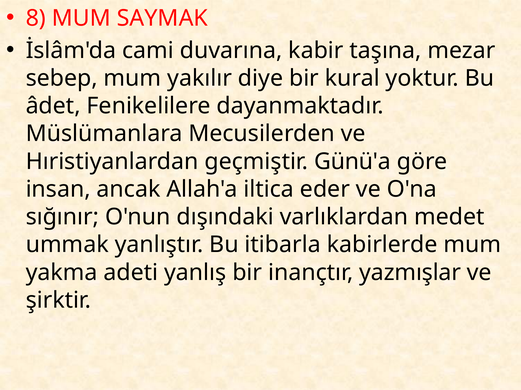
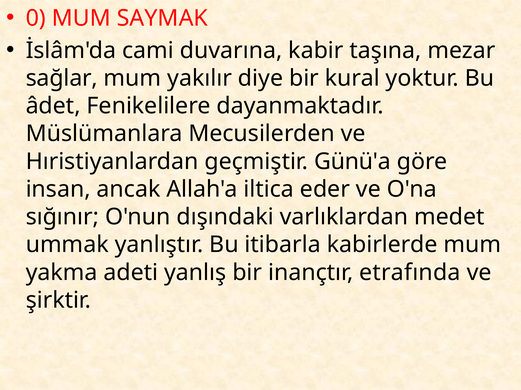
8: 8 -> 0 (36, 18)
sebep: sebep -> sağlar (62, 78)
yazmışlar: yazmışlar -> etrafında (410, 273)
